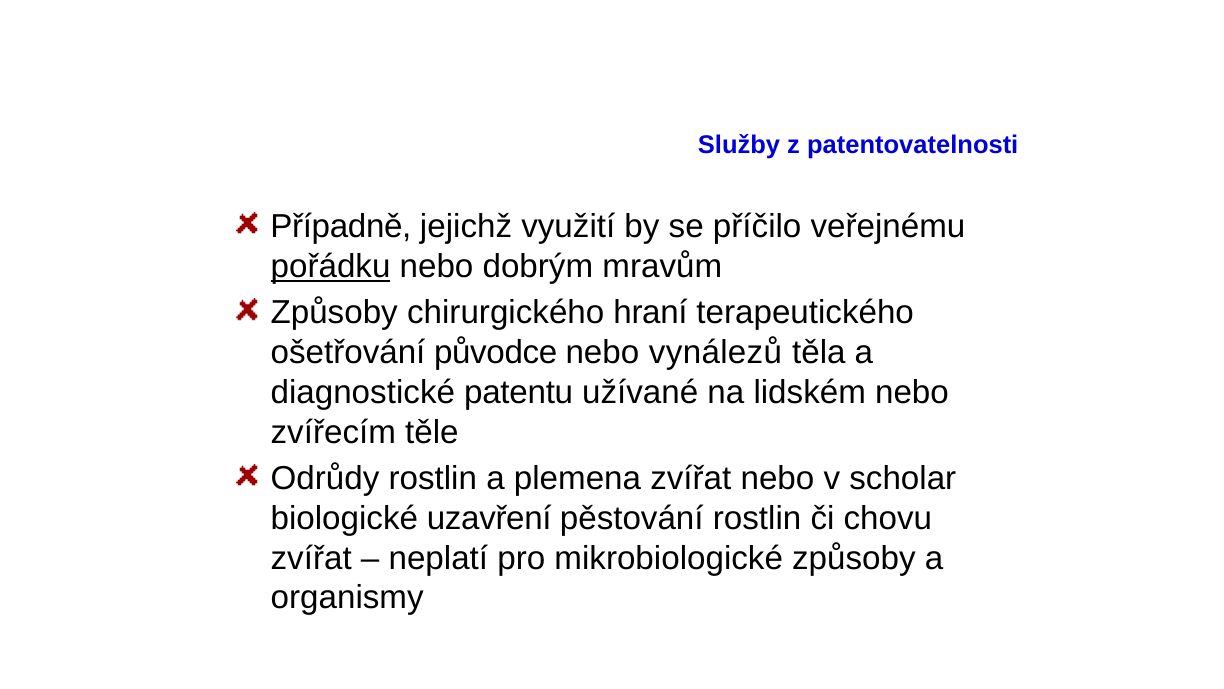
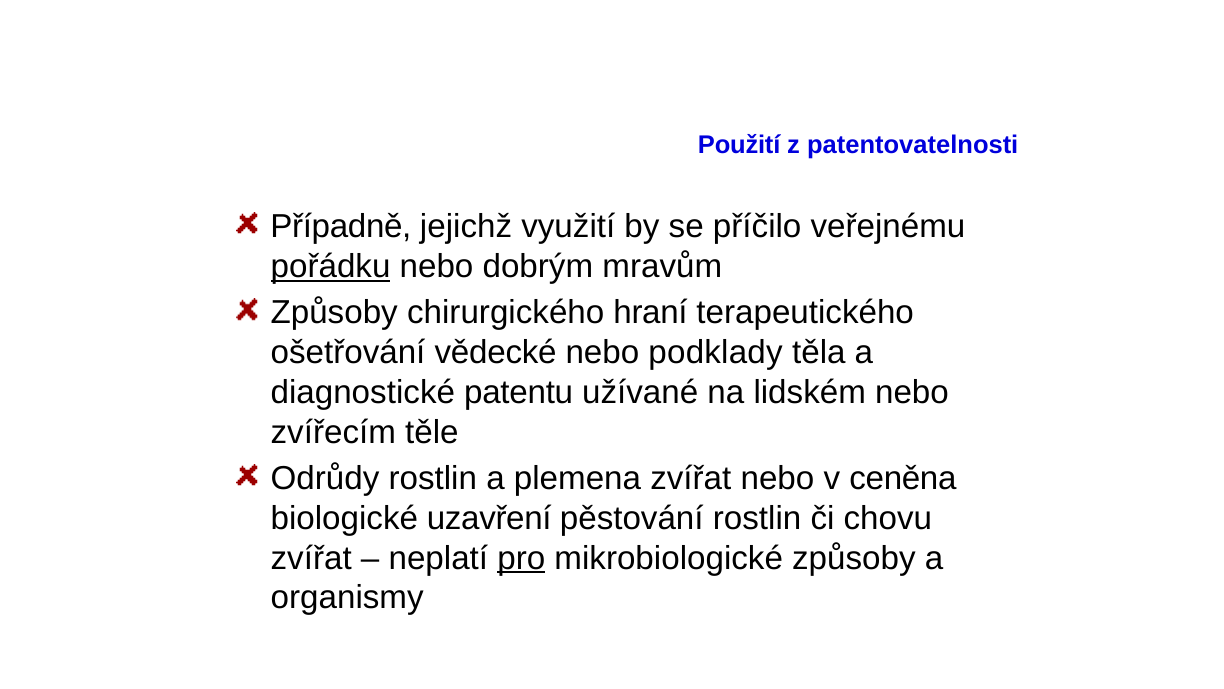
Služby: Služby -> Použití (739, 145)
původce: původce -> vědecké (496, 352)
vynálezů: vynálezů -> podklady (716, 352)
scholar: scholar -> ceněna (903, 478)
pro underline: none -> present (521, 558)
